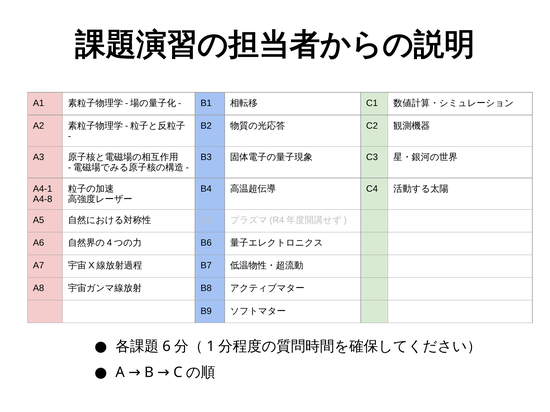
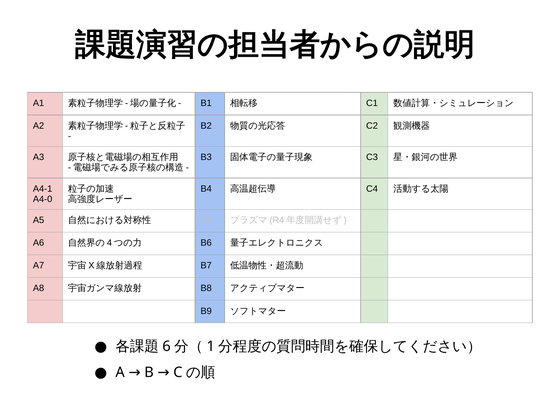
A4-8: A4-8 -> A4-0 (43, 199)
